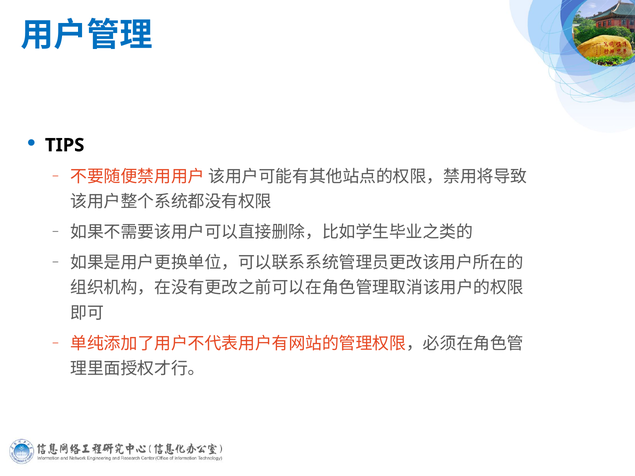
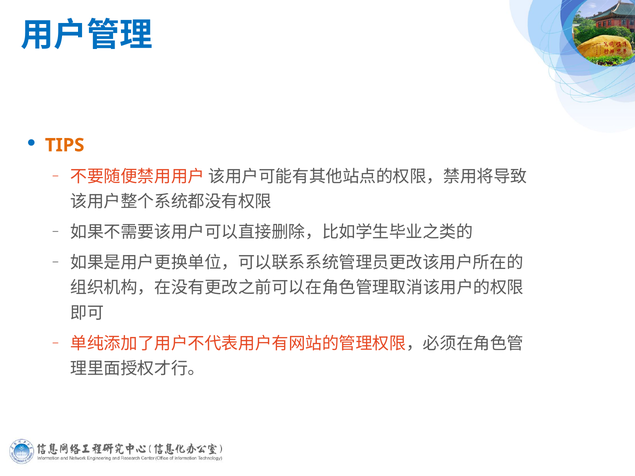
TIPS colour: black -> orange (65, 145)
